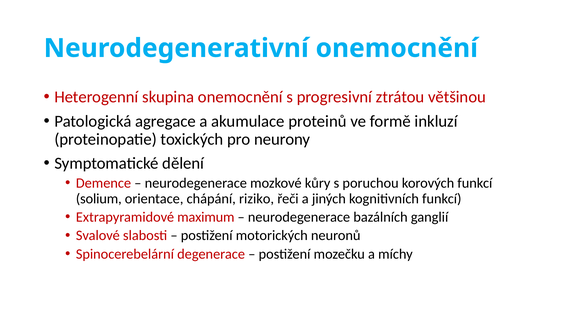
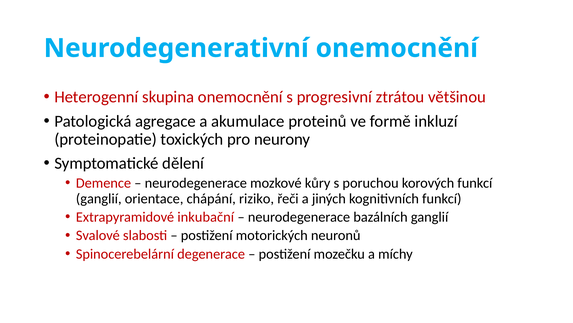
solium: solium -> ganglií (99, 198)
maximum: maximum -> inkubační (206, 217)
